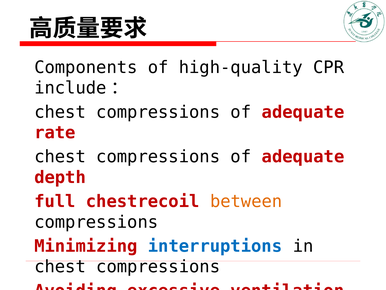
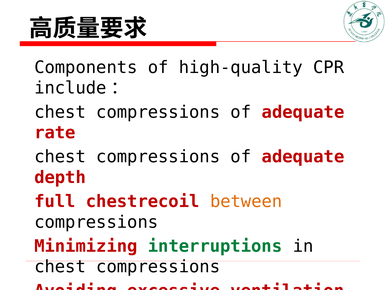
interruptions colour: blue -> green (215, 246)
